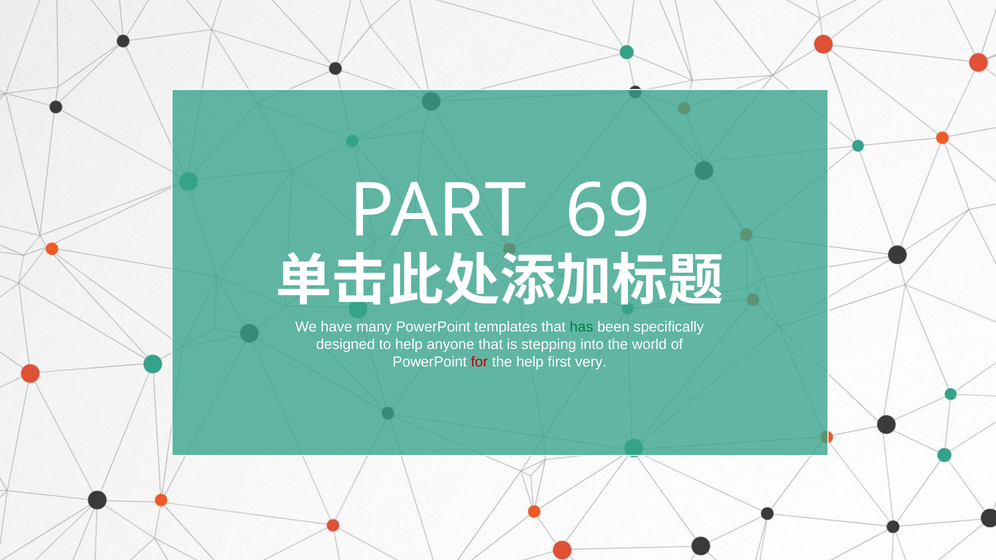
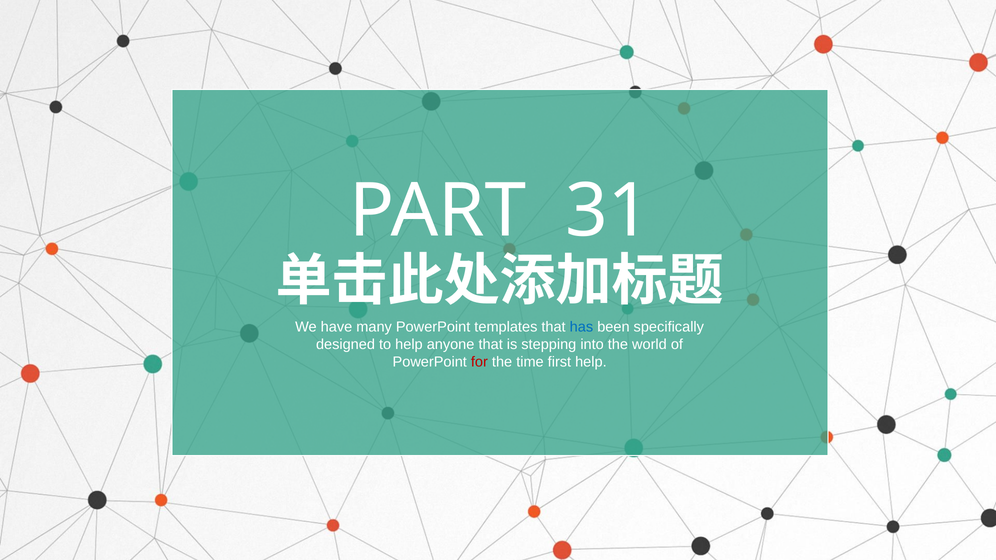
69: 69 -> 31 (608, 211)
has colour: green -> blue (581, 327)
the help: help -> time (530, 362)
first very: very -> help (591, 362)
